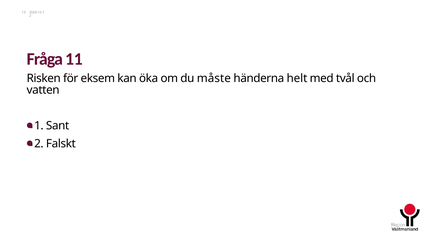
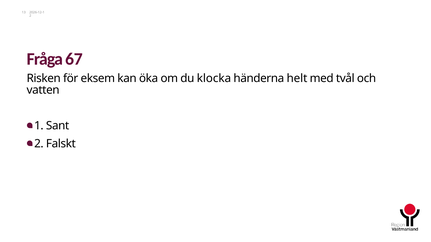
11: 11 -> 67 (74, 59)
måste: måste -> klocka (214, 78)
